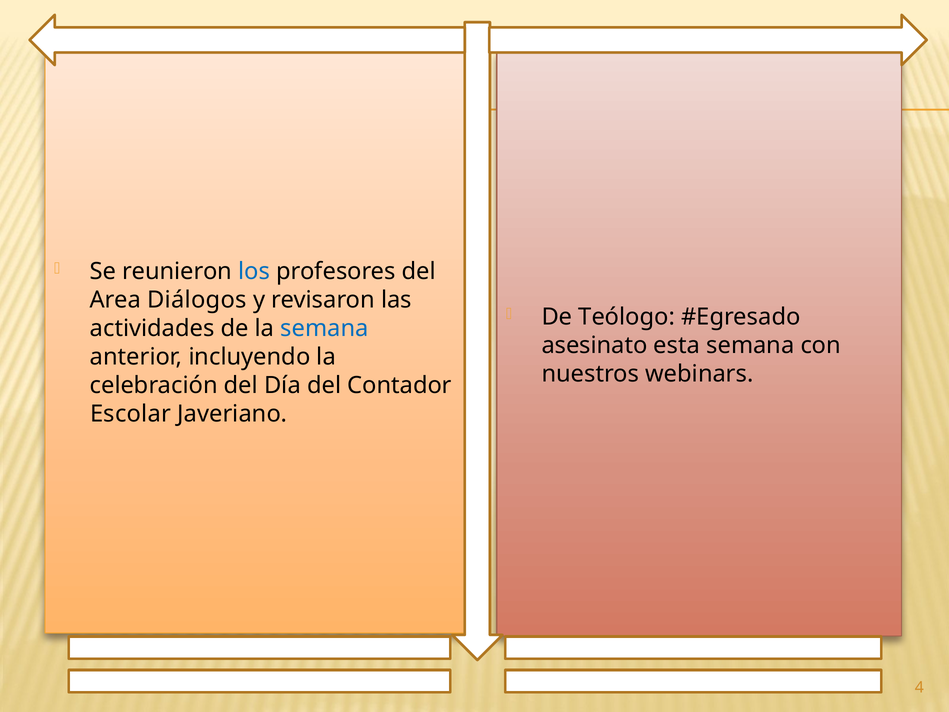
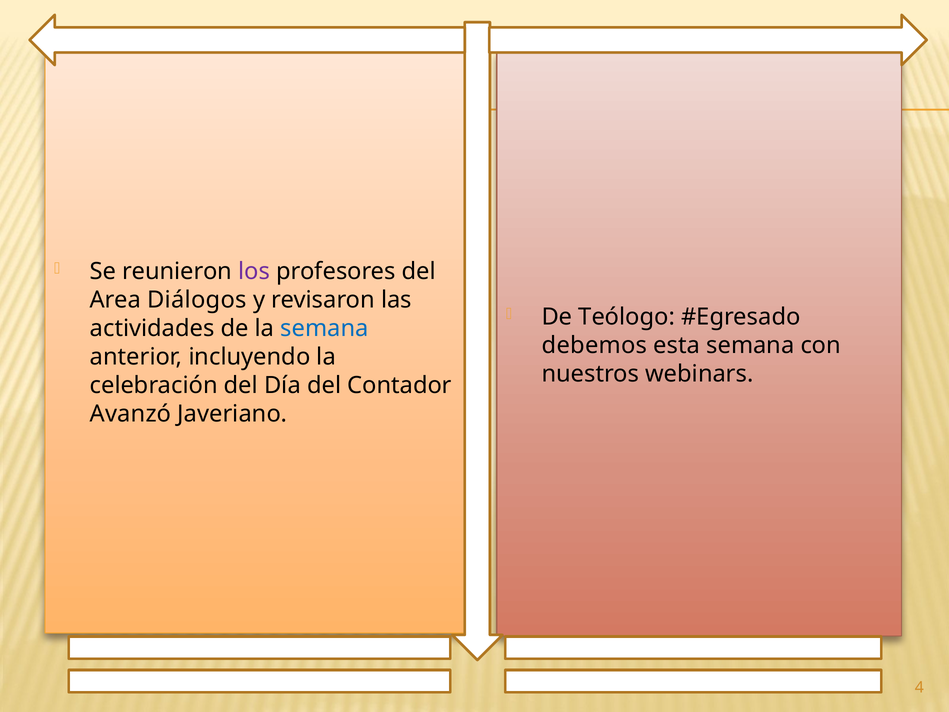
los colour: blue -> purple (254, 271)
asesinato: asesinato -> debemos (594, 345)
Escolar: Escolar -> Avanzó (131, 414)
